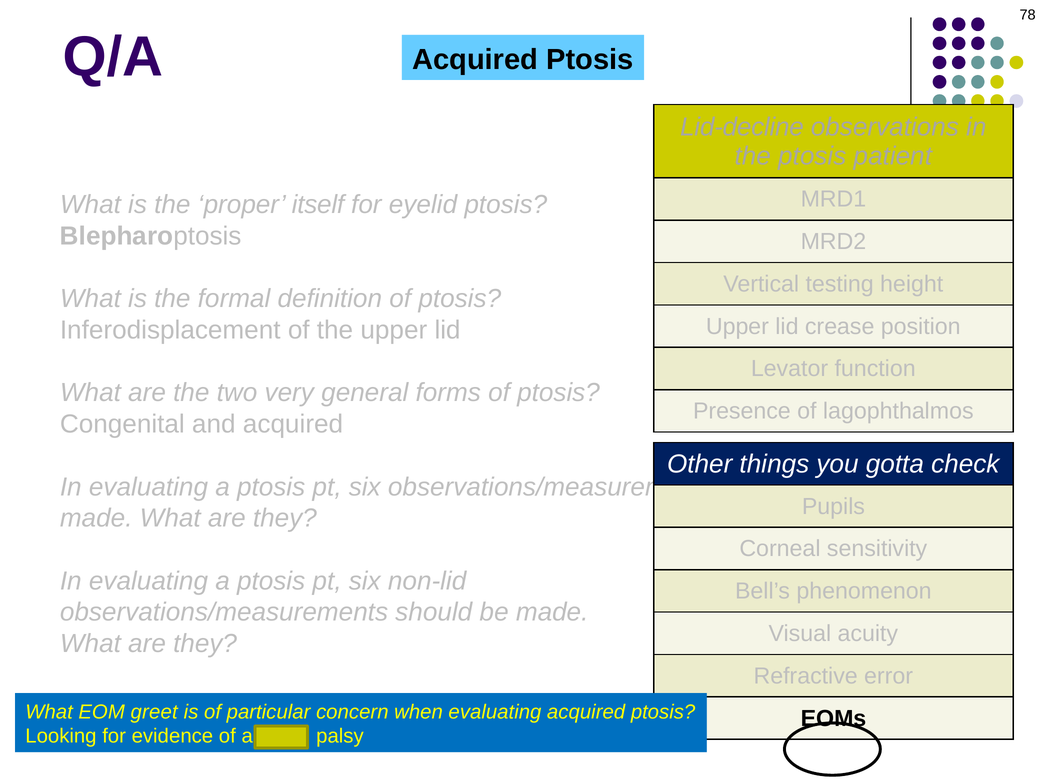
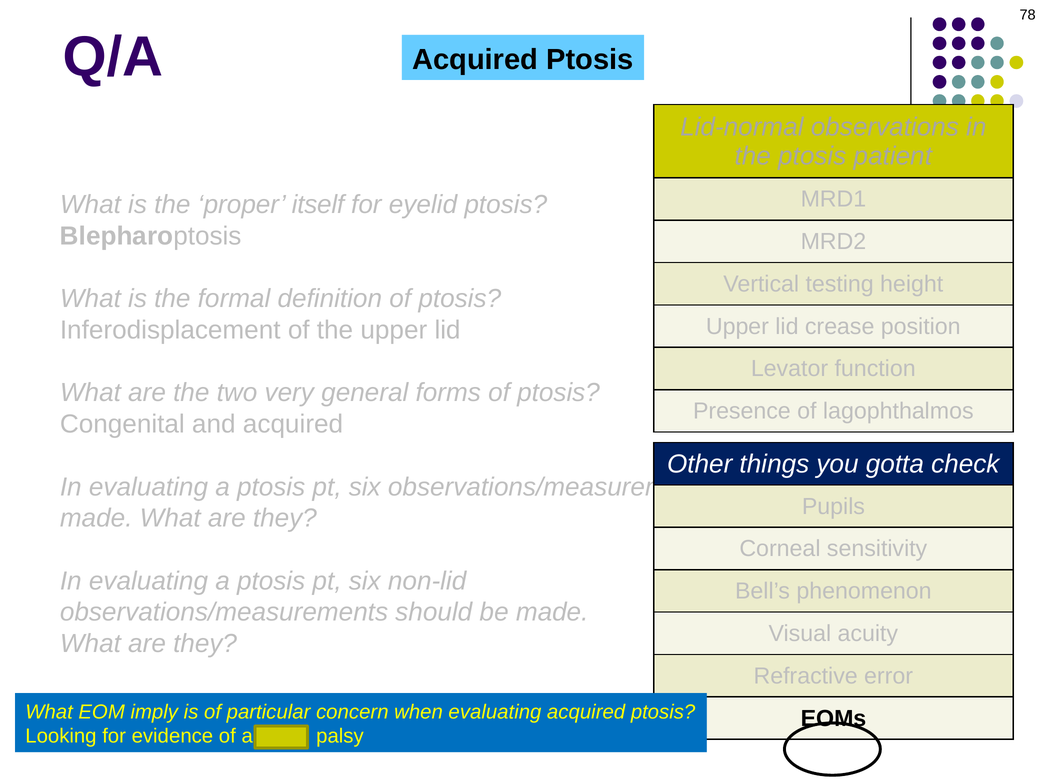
Lid-decline: Lid-decline -> Lid-normal (742, 127)
greet: greet -> imply (154, 712)
